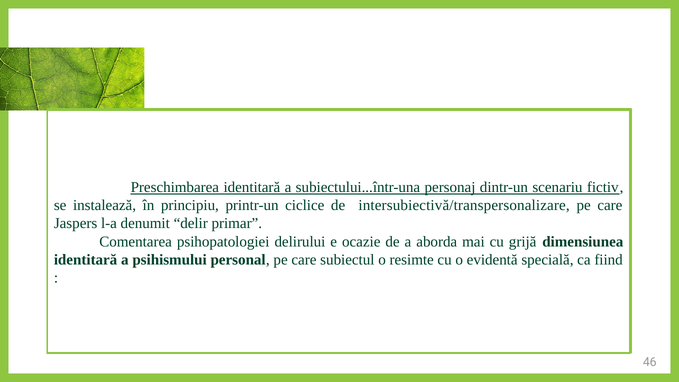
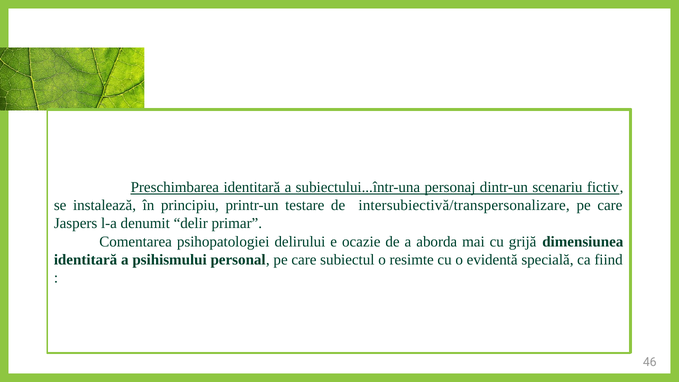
ciclice: ciclice -> testare (305, 205)
